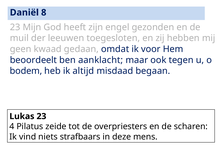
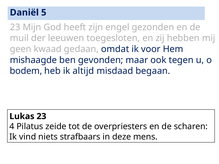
8: 8 -> 5 (44, 13)
beoordeelt: beoordeelt -> mishaagde (33, 60)
aanklacht: aanklacht -> gevonden (101, 60)
